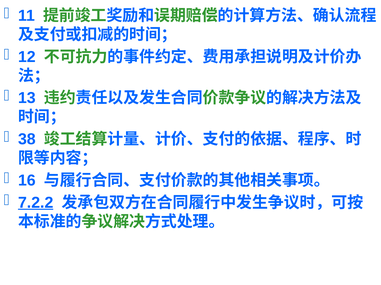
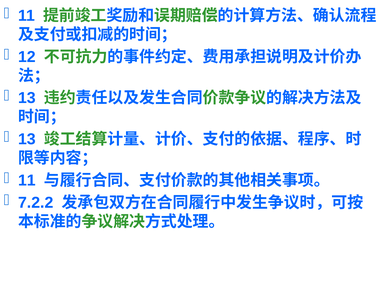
38: 38 -> 13 (27, 140)
16: 16 -> 11 (27, 181)
7.2.2 underline: present -> none (36, 203)
